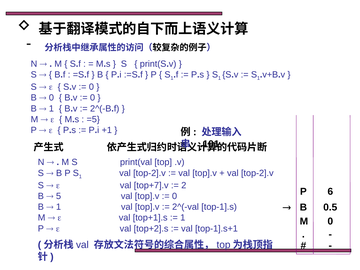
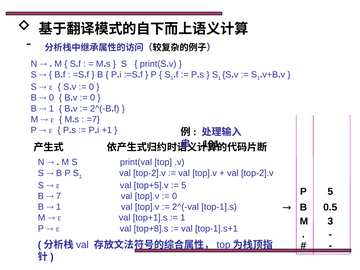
=5: =5 -> =7 (93, 119)
top+7].v: top+7].v -> top+5].v (151, 185)
2: 2 -> 5 (184, 185)
P 6: 6 -> 5 (330, 192)
5: 5 -> 7 (59, 196)
M 0: 0 -> 3 (330, 221)
top+2].s: top+2].s -> top+8].s (151, 229)
